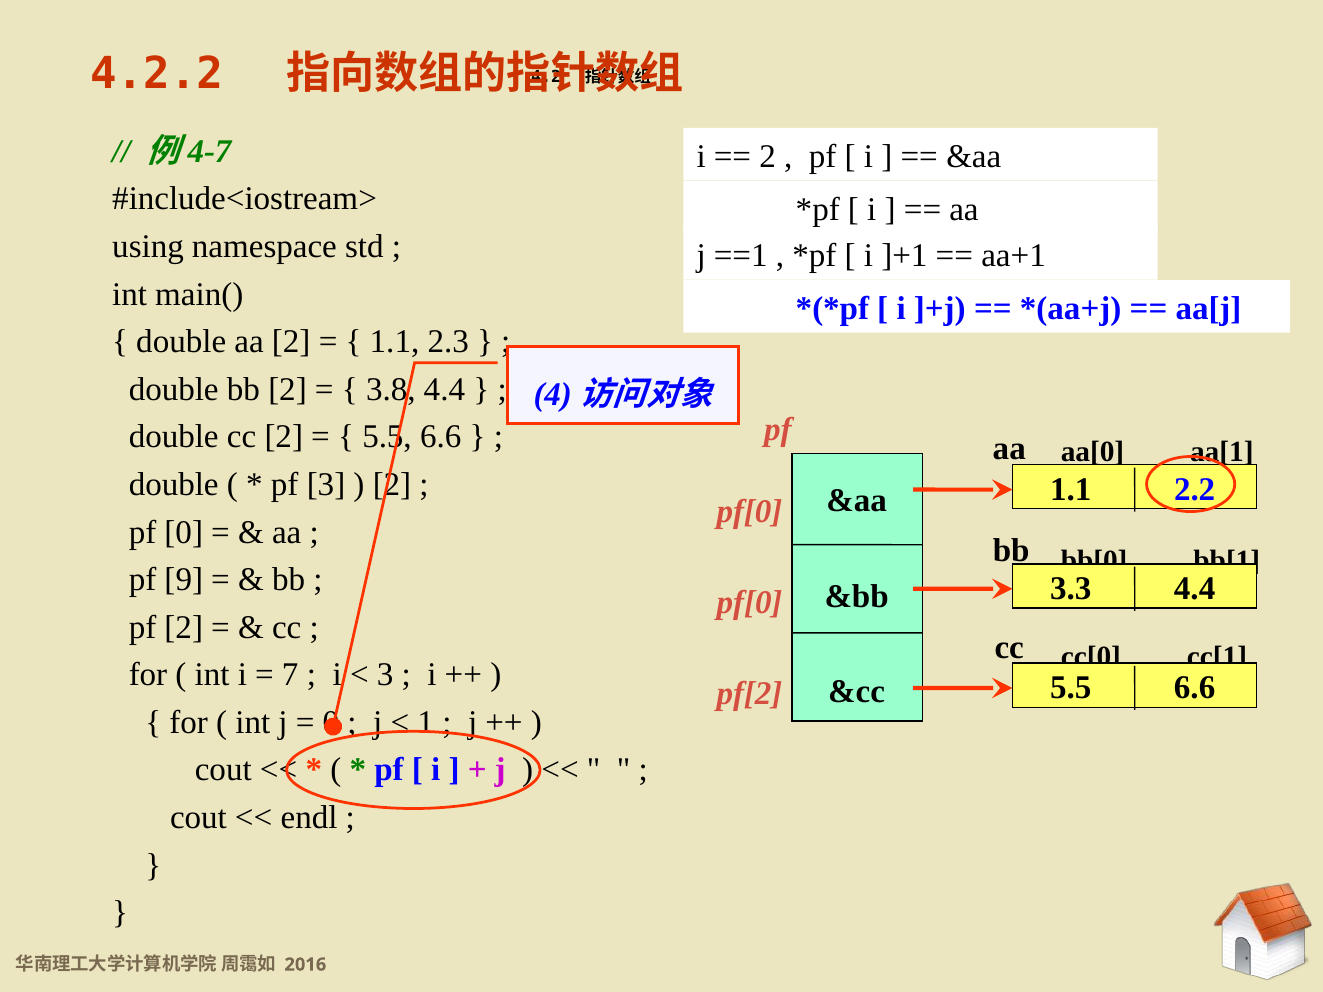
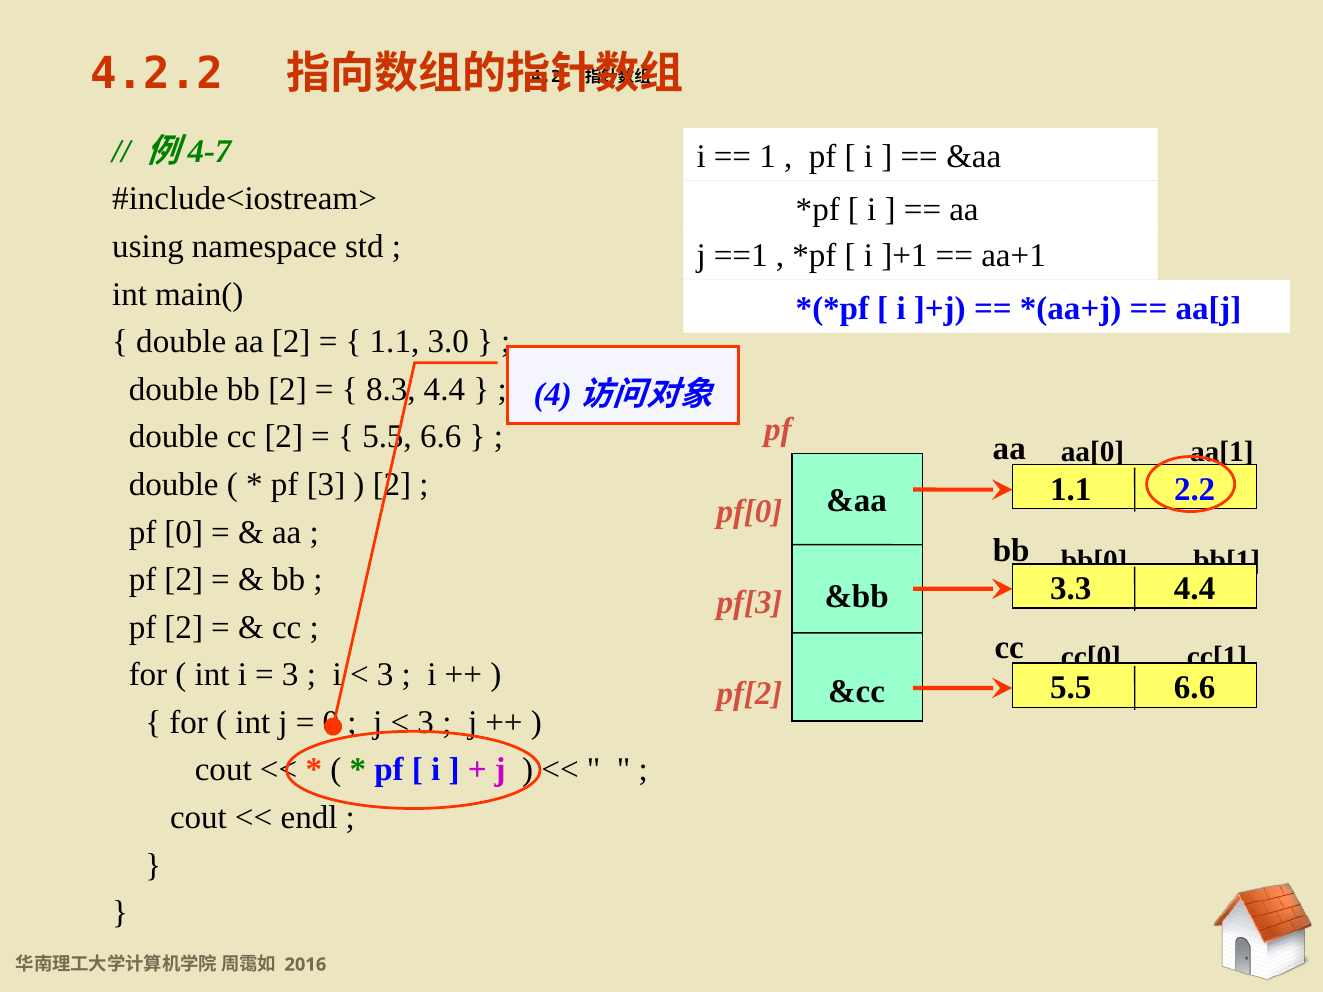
2: 2 -> 1 (768, 157)
2.3: 2.3 -> 3.0 (448, 342)
3.8: 3.8 -> 8.3 (391, 389)
9: 9 -> 2 (184, 580)
pf[0: pf[0 -> pf[3 (750, 603)
7: 7 -> 3 (290, 675)
1: 1 -> 3 (426, 723)
